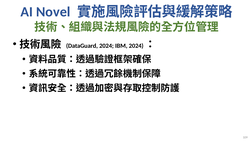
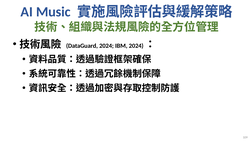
Novel: Novel -> Music (53, 12)
